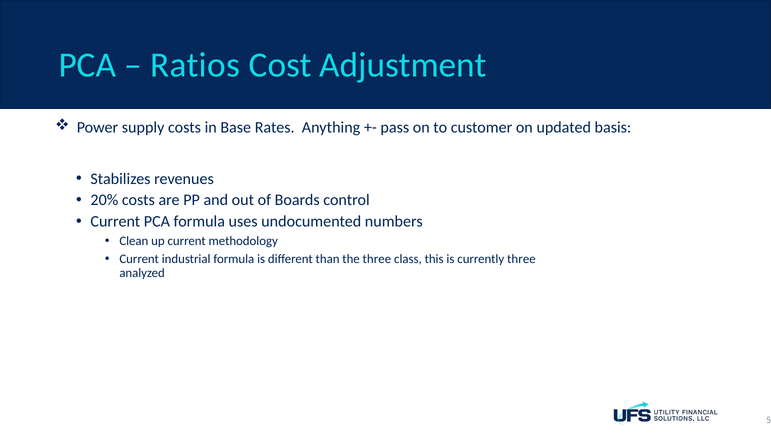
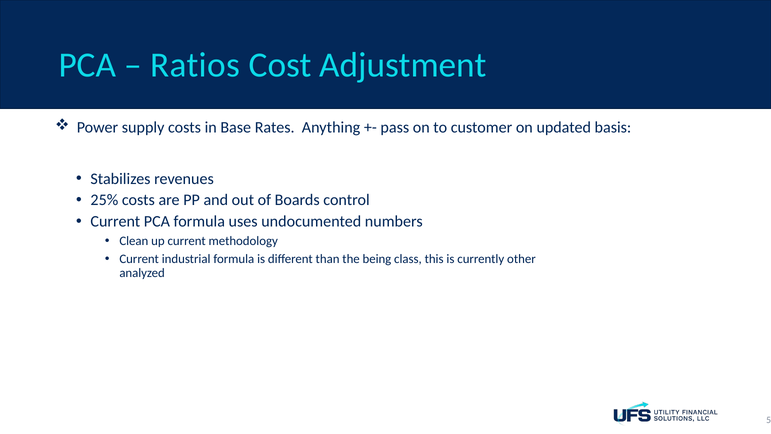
20%: 20% -> 25% (104, 200)
the three: three -> being (377, 259)
currently three: three -> other (521, 259)
